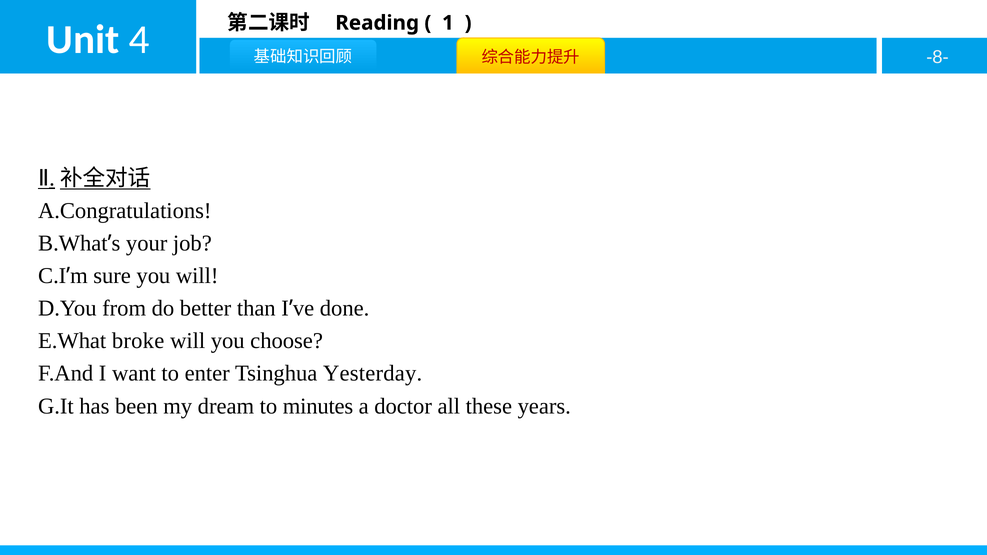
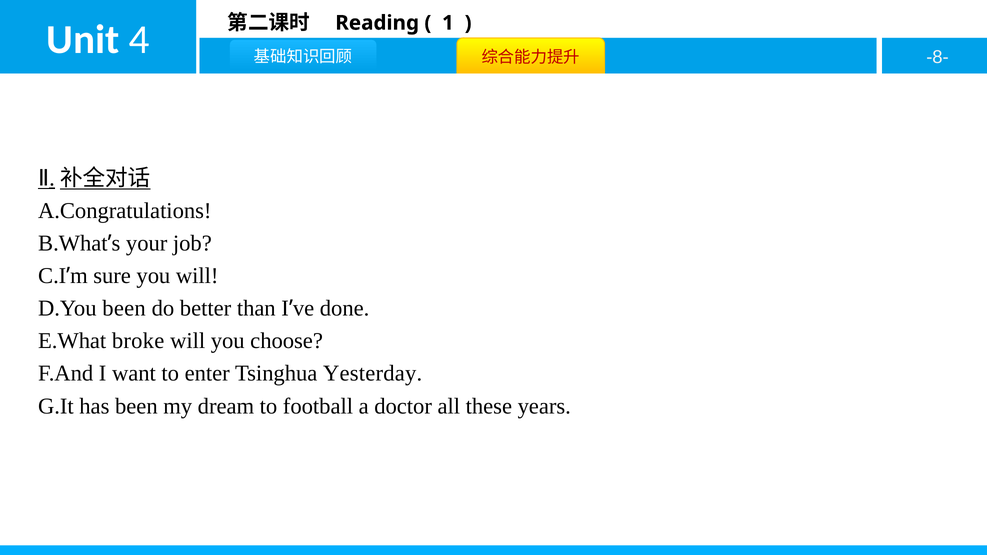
D.You from: from -> been (124, 309)
minutes: minutes -> football (318, 406)
